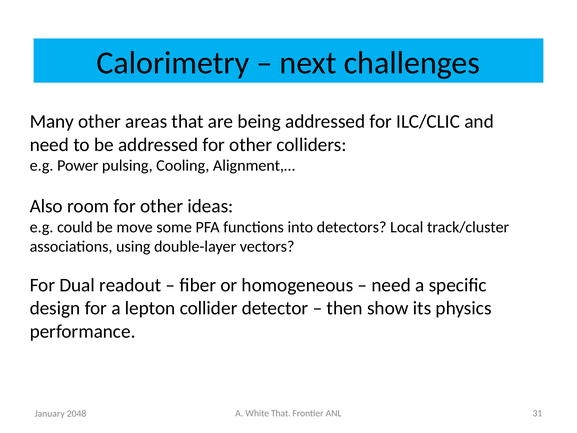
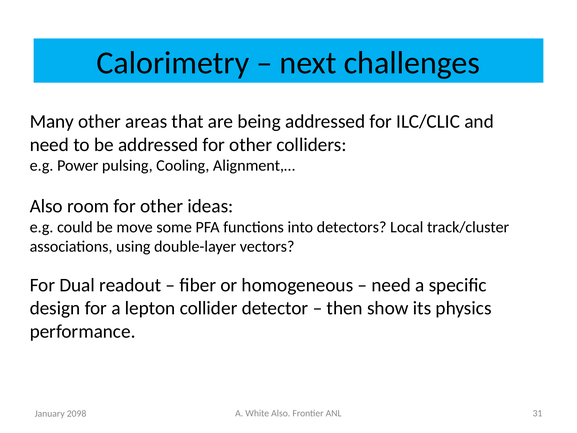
White That: That -> Also (281, 413)
2048: 2048 -> 2098 (77, 413)
